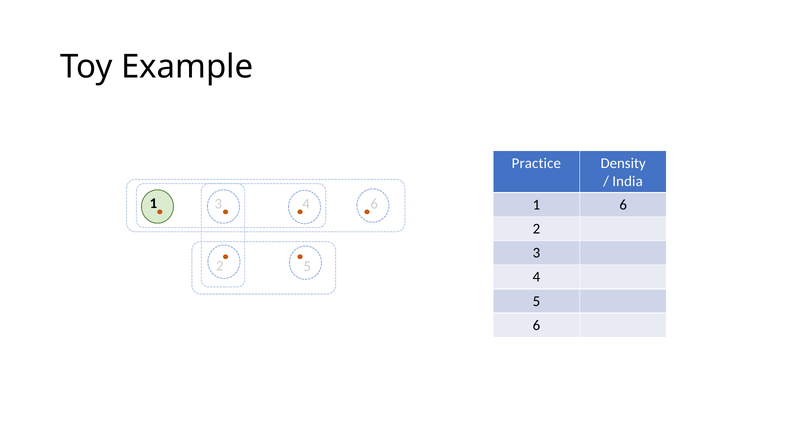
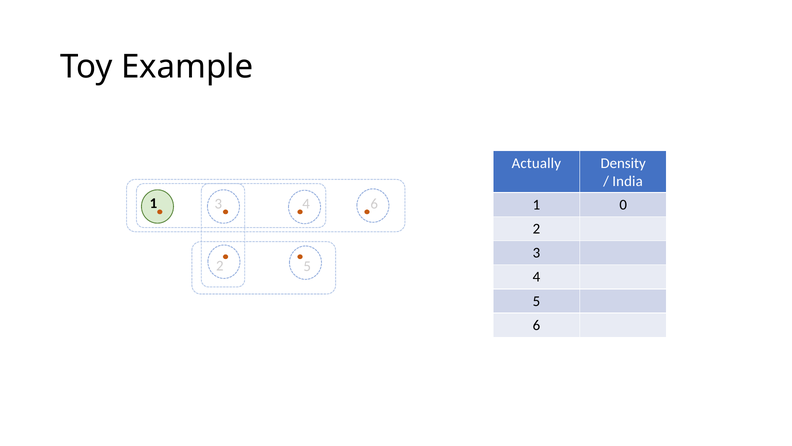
Practice: Practice -> Actually (536, 163)
1 6: 6 -> 0 (623, 205)
